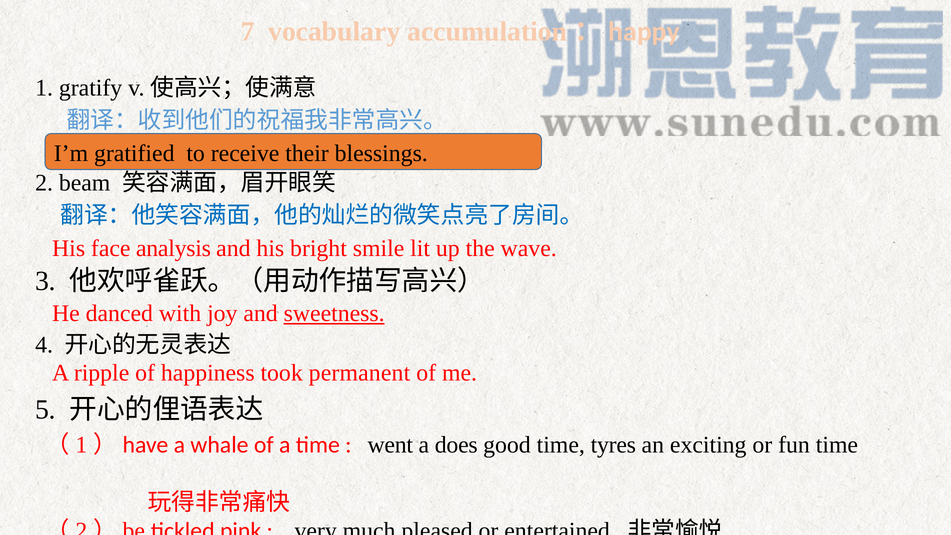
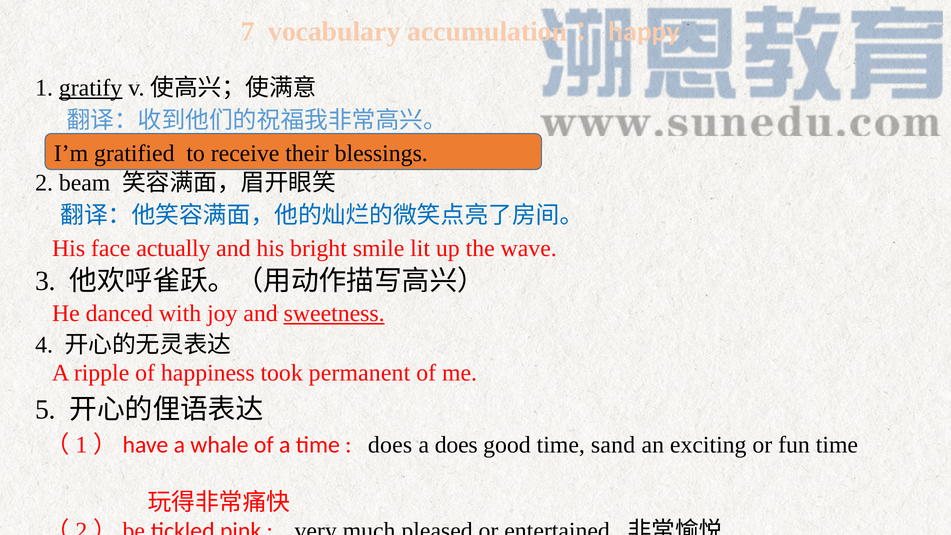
gratify underline: none -> present (91, 88)
analysis: analysis -> actually (173, 248)
went: went -> does (390, 445)
tyres: tyres -> sand (613, 445)
